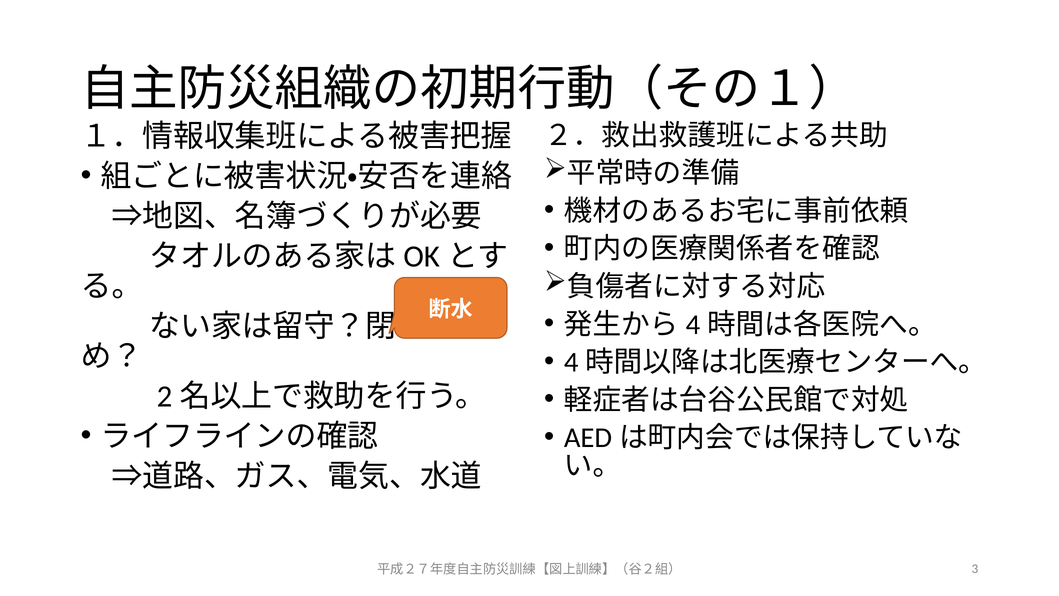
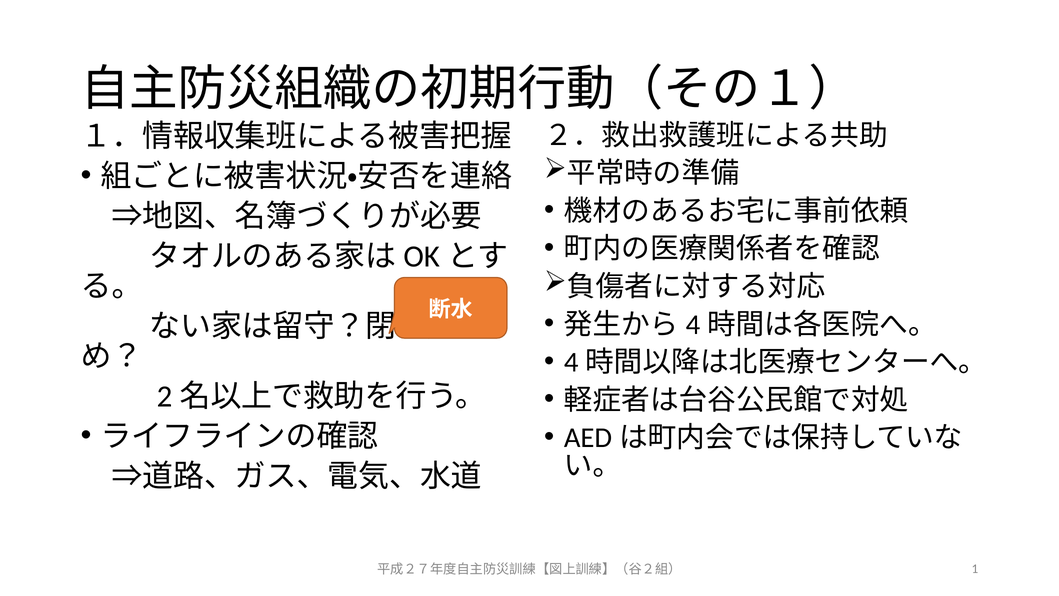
3: 3 -> 1 (975, 569)
